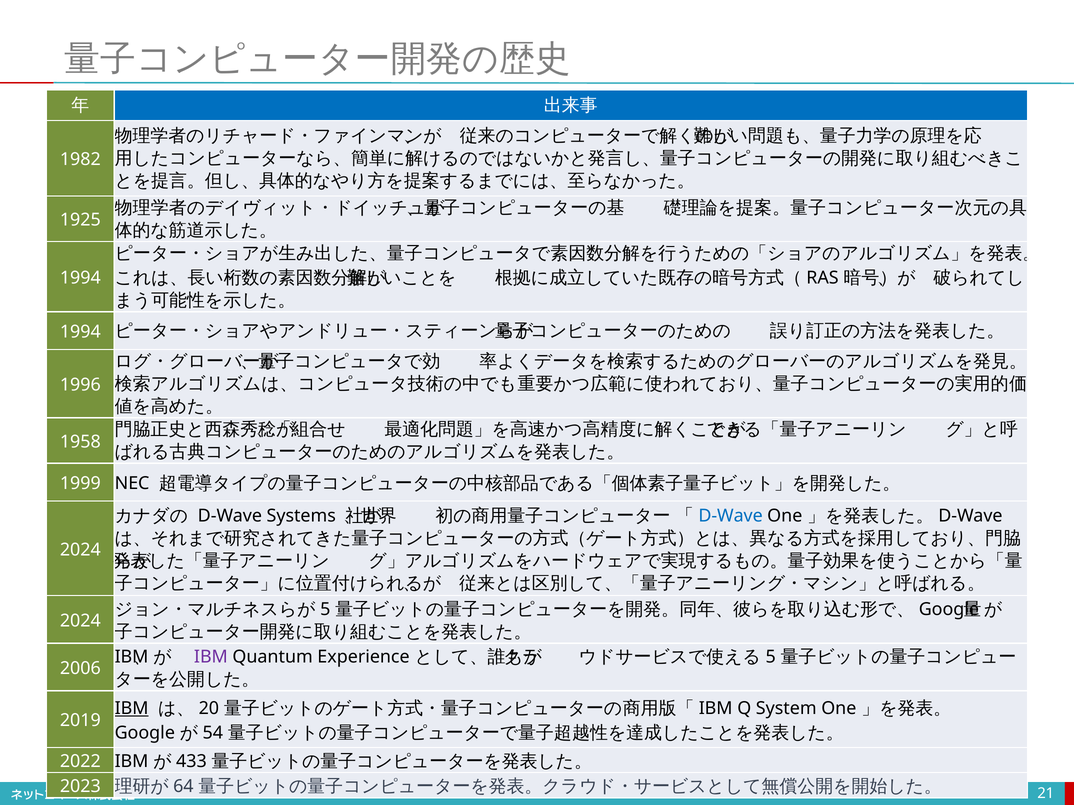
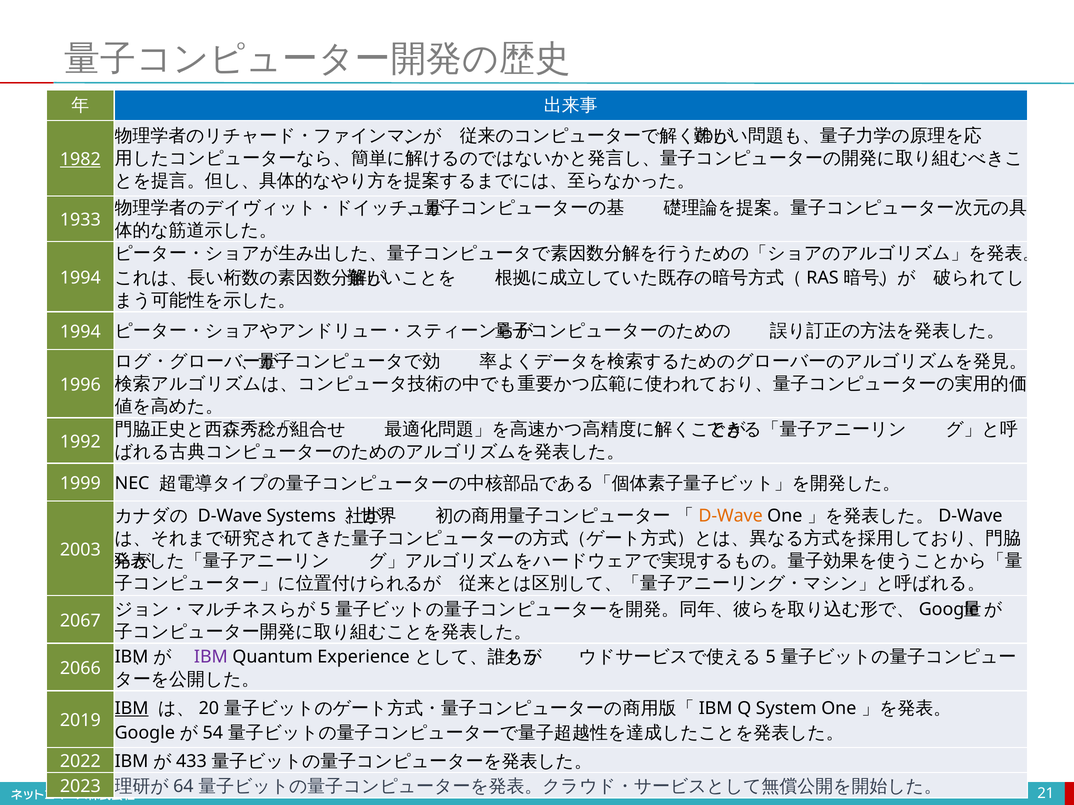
1982 underline: none -> present (80, 160)
1925: 1925 -> 1933 (80, 220)
1958: 1958 -> 1992 (80, 442)
D-Wave colour: blue -> orange (731, 516)
2024: 2024 -> 2003 (80, 550)
2024: 2024 -> 2067 (80, 621)
2006: 2006 -> 2066 (80, 669)
